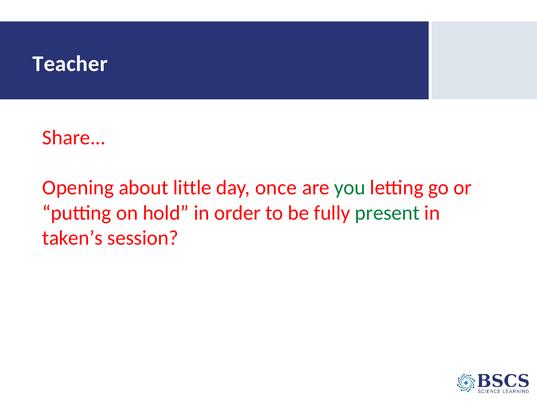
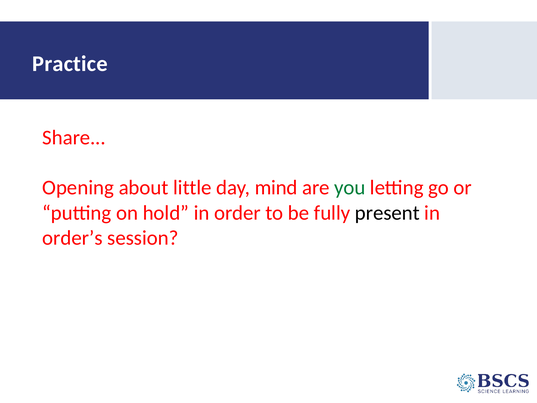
Teacher: Teacher -> Practice (70, 64)
once: once -> mind (276, 188)
present colour: green -> black (387, 213)
taken’s: taken’s -> order’s (72, 238)
